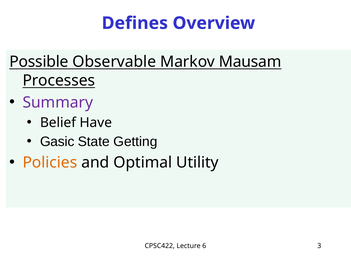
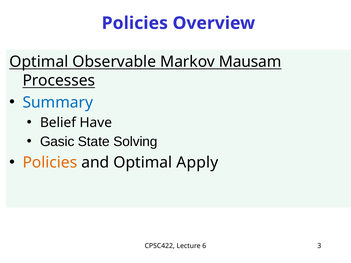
Defines: Defines -> Policies (135, 23)
Possible: Possible -> Optimal (39, 62)
Summary colour: purple -> blue (58, 102)
Getting: Getting -> Solving (135, 142)
Utility: Utility -> Apply (197, 163)
